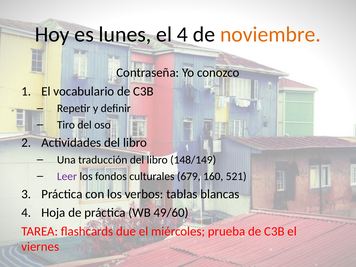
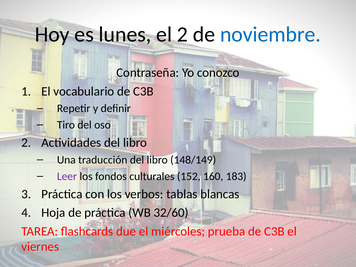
el 4: 4 -> 2 (182, 34)
noviembre colour: orange -> blue (270, 34)
679: 679 -> 152 (189, 176)
521: 521 -> 183 (236, 176)
49/60: 49/60 -> 32/60 (171, 213)
